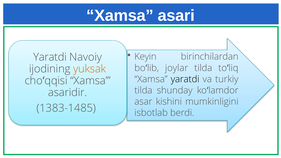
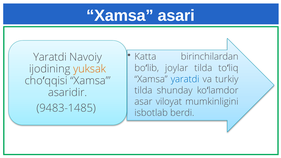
Keyin: Keyin -> Katta (145, 57)
yaratdi colour: black -> blue (185, 79)
kishini: kishini -> viloyat (169, 102)
1383-1485: 1383-1485 -> 9483-1485 (66, 108)
